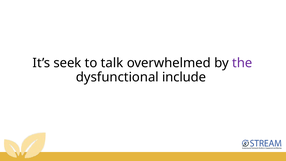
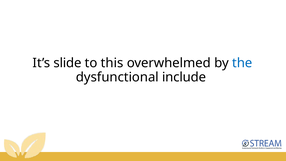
seek: seek -> slide (67, 63)
talk: talk -> this (112, 63)
the colour: purple -> blue (242, 63)
